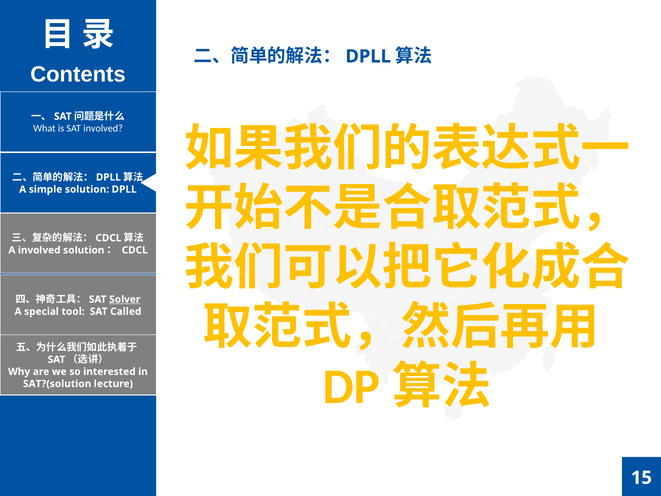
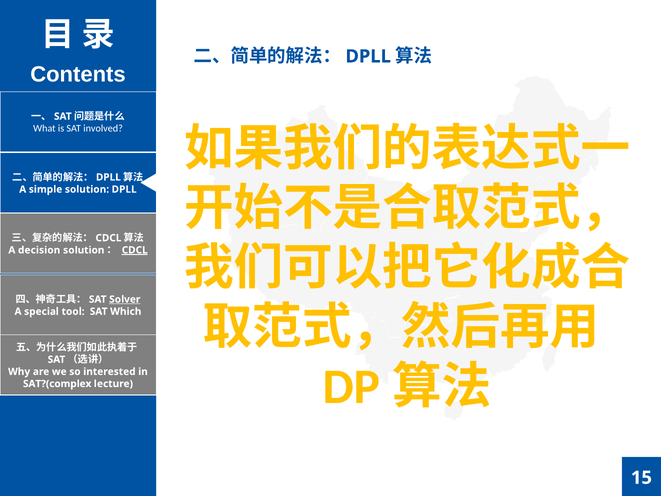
A involved: involved -> decision (39, 250)
CDCL underline: none -> present (135, 250)
Called: Called -> Which (126, 311)
SAT?(solution: SAT?(solution -> SAT?(complex (57, 384)
